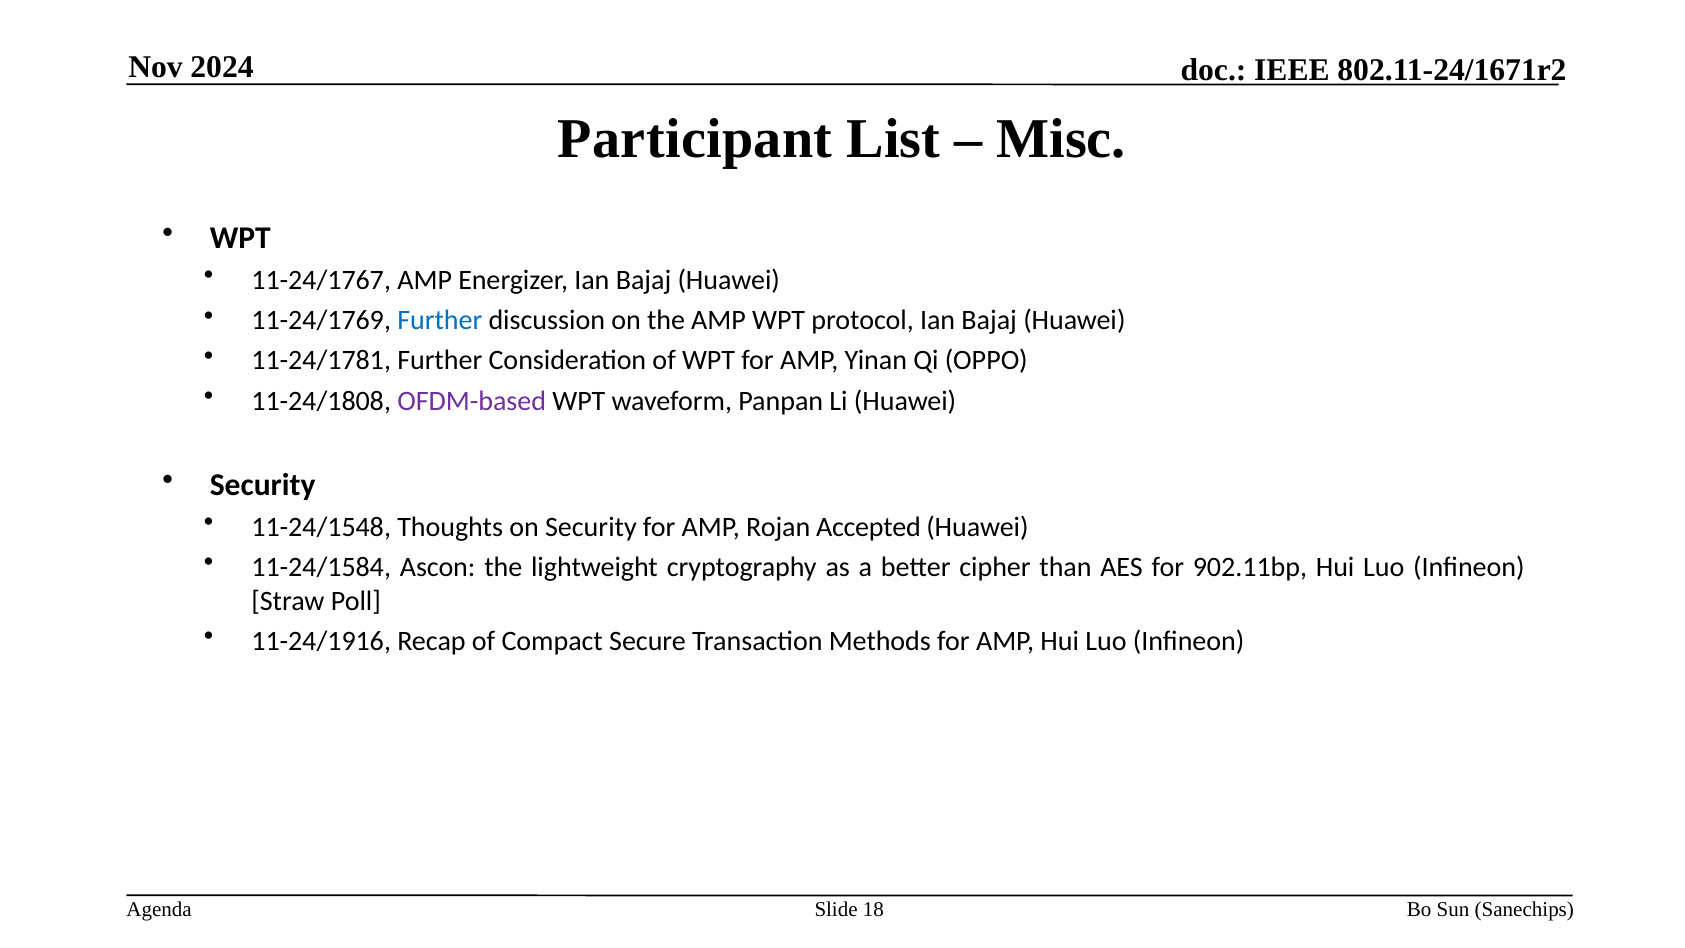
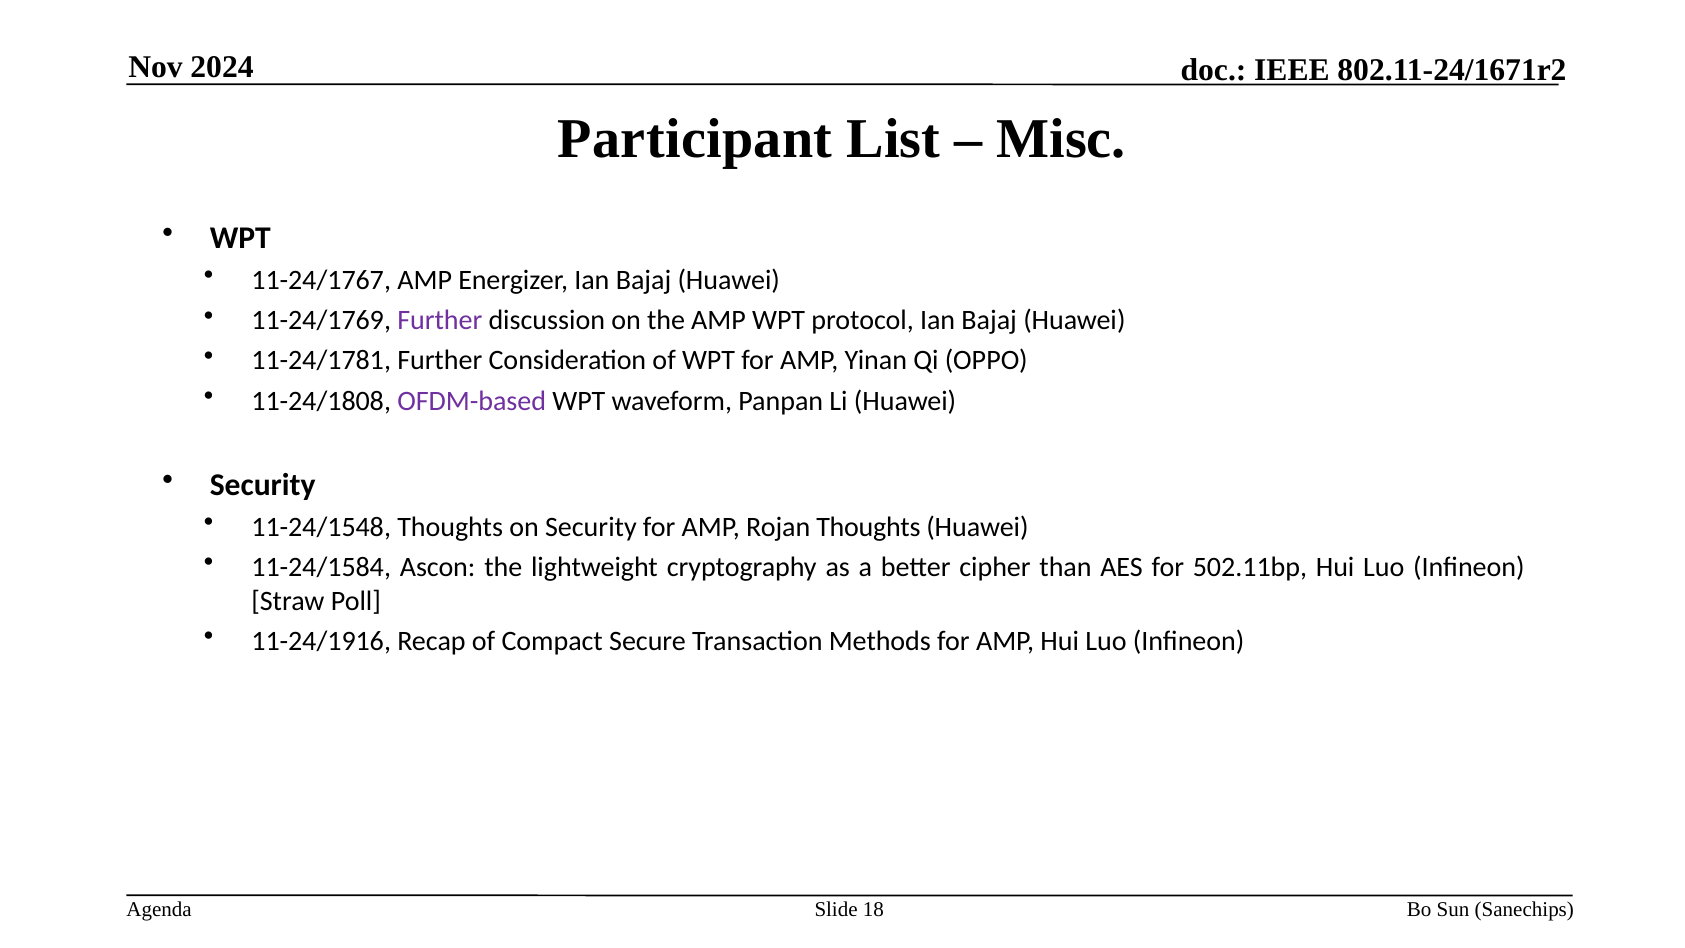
Further colour: blue -> purple (440, 320)
Rojan Accepted: Accepted -> Thoughts (868, 527)
902.11bp: 902.11bp -> 502.11bp (1250, 567)
